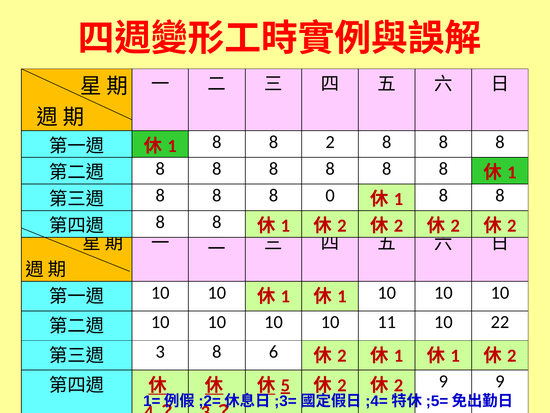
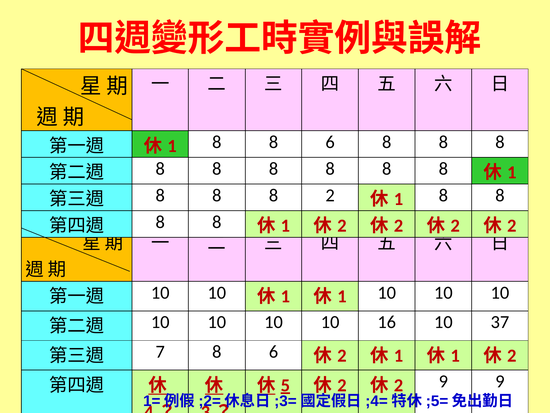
8 8 2: 2 -> 6 (330, 142)
8 0: 0 -> 2 (330, 195)
11: 11 -> 16 (387, 322)
22: 22 -> 37 (500, 322)
3: 3 -> 7 (160, 351)
